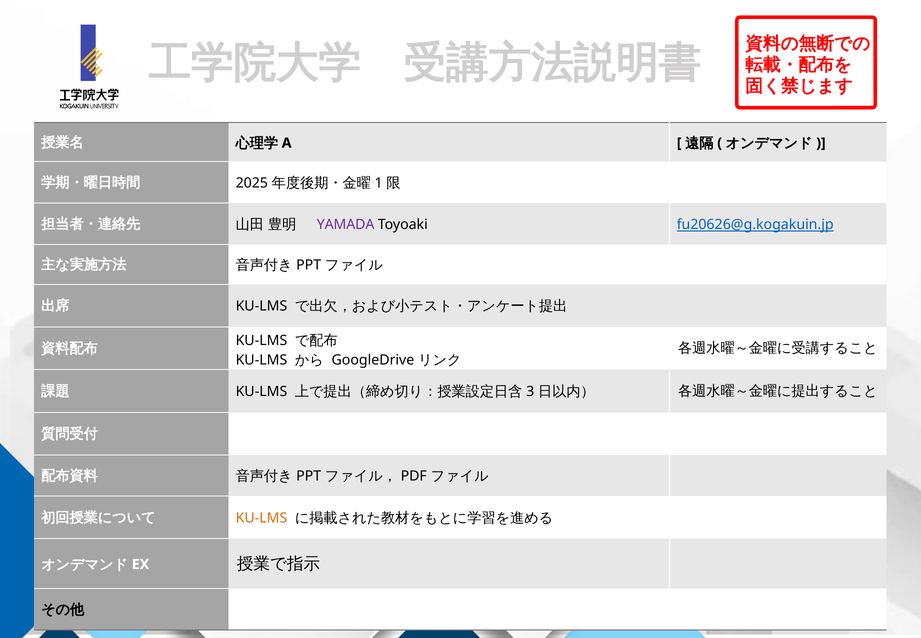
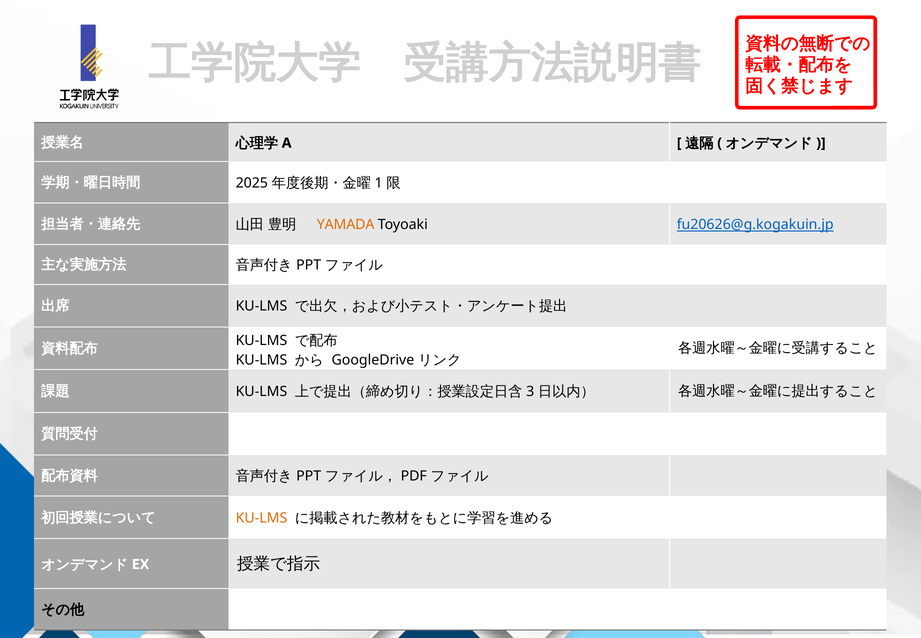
YAMADA colour: purple -> orange (346, 224)
